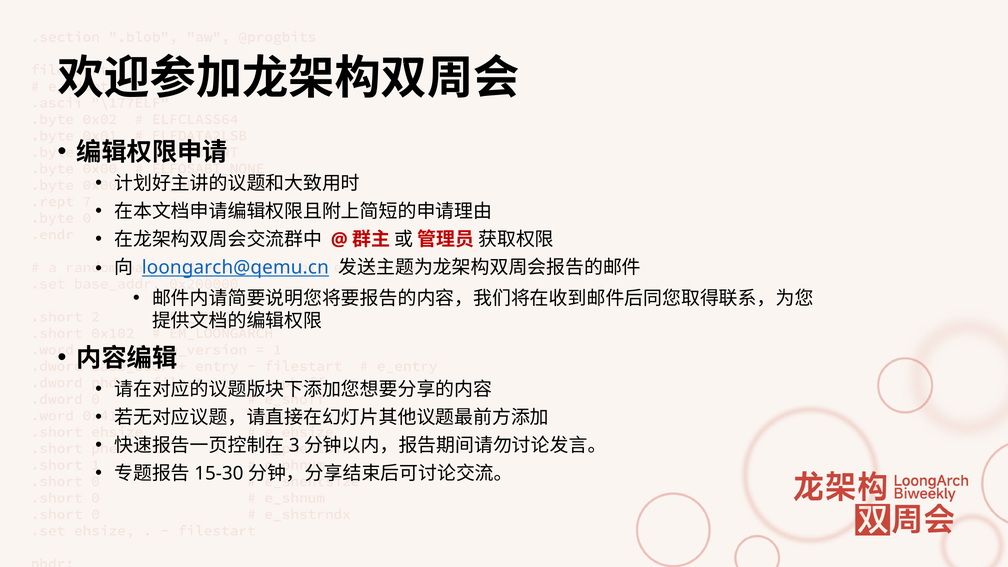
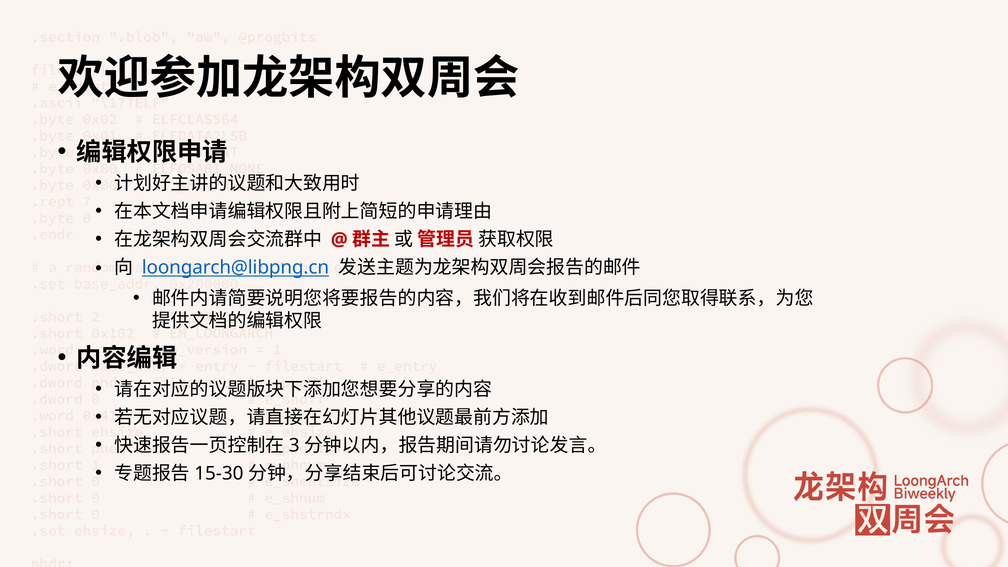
loongarch@qemu.cn: loongarch@qemu.cn -> loongarch@libpng.cn (235, 267)
